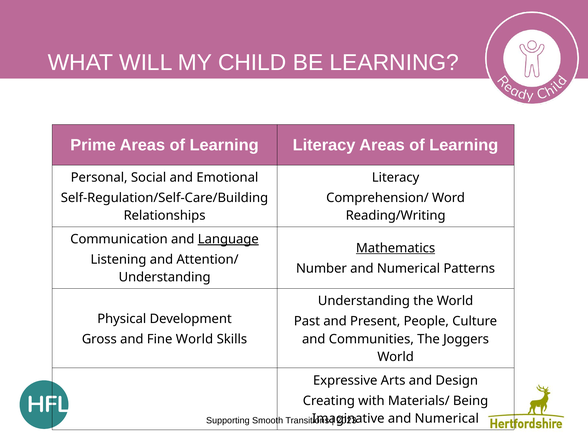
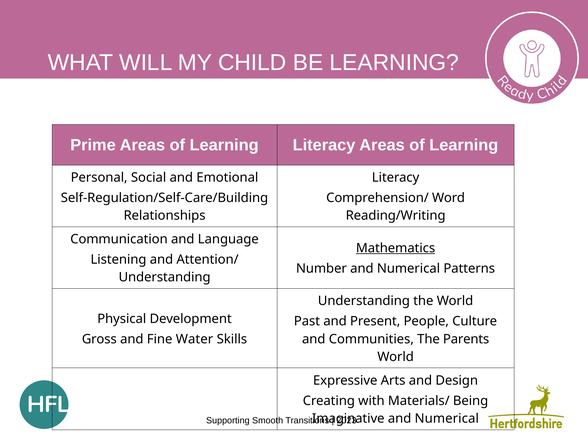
Language underline: present -> none (228, 239)
Fine World: World -> Water (194, 339)
Joggers: Joggers -> Parents (466, 339)
